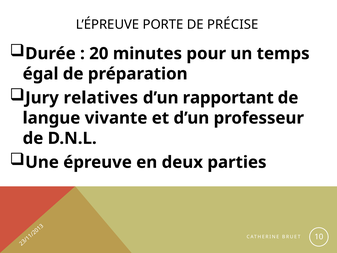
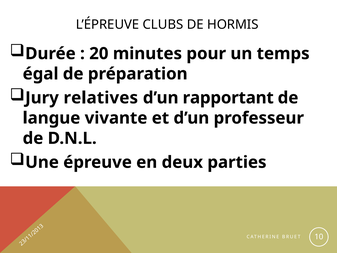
PORTE: PORTE -> CLUBS (163, 24)
PRÉCISE: PRÉCISE -> HORMIS (233, 24)
